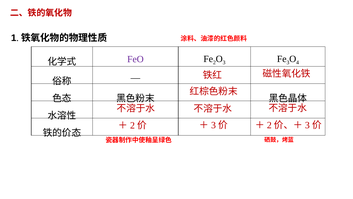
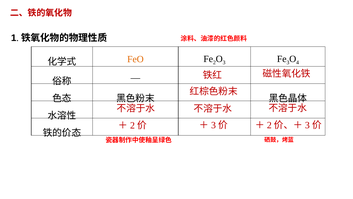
FeO colour: purple -> orange (135, 59)
